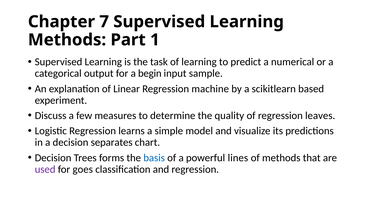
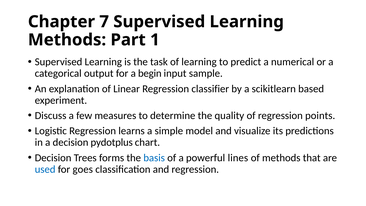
machine: machine -> classifier (210, 89)
leaves: leaves -> points (320, 116)
separates: separates -> pydotplus (112, 142)
used colour: purple -> blue (45, 169)
